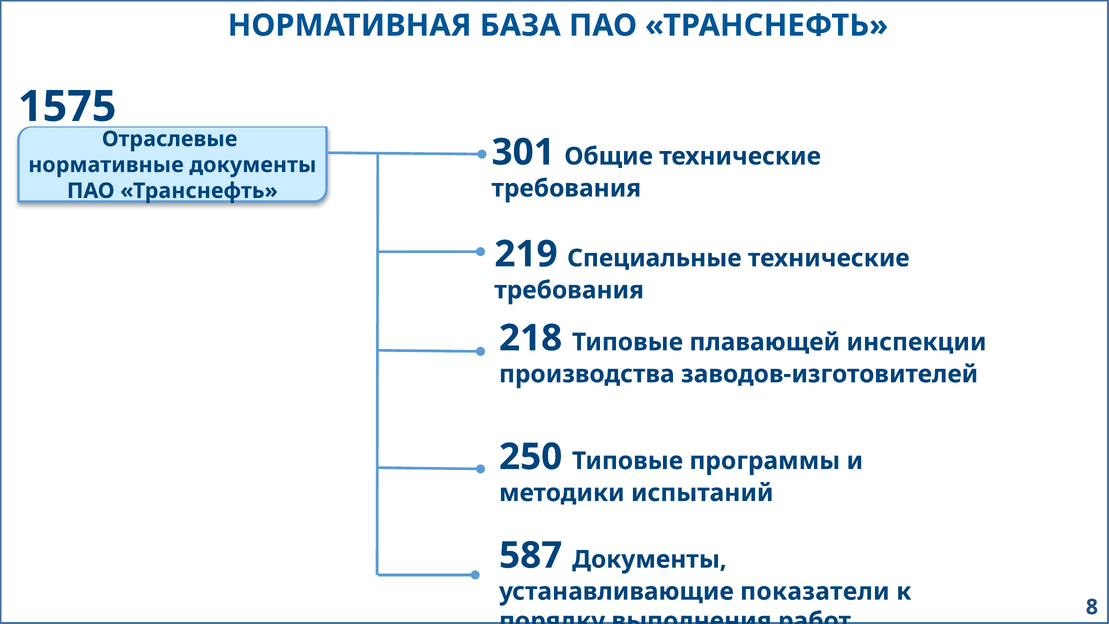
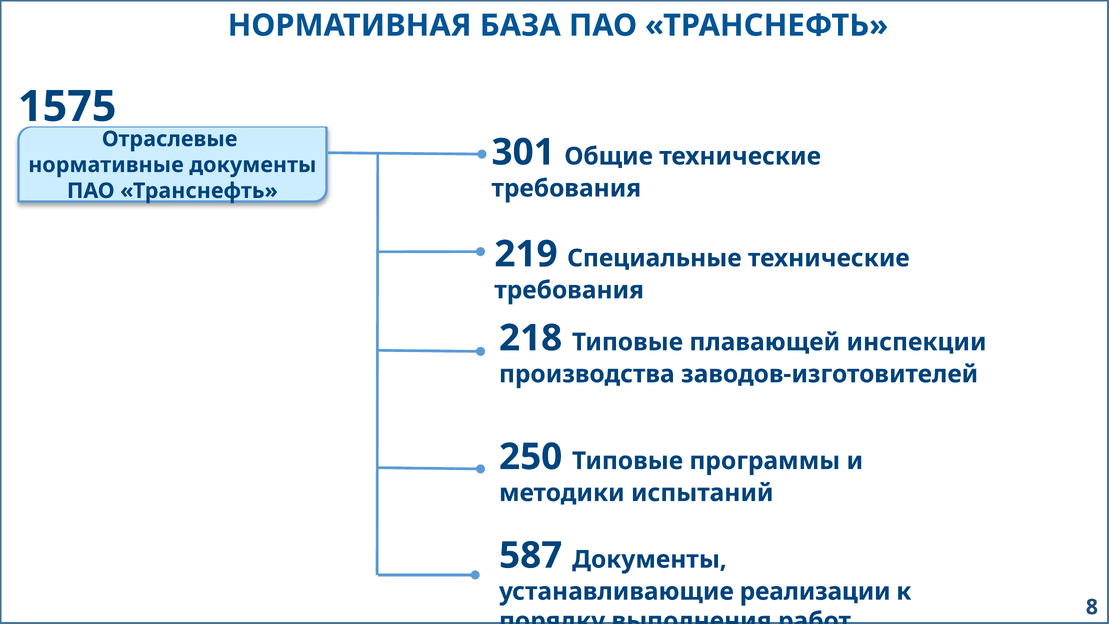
показатели: показатели -> реализации (815, 591)
